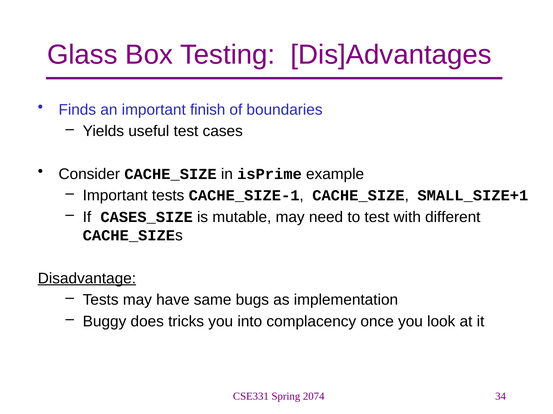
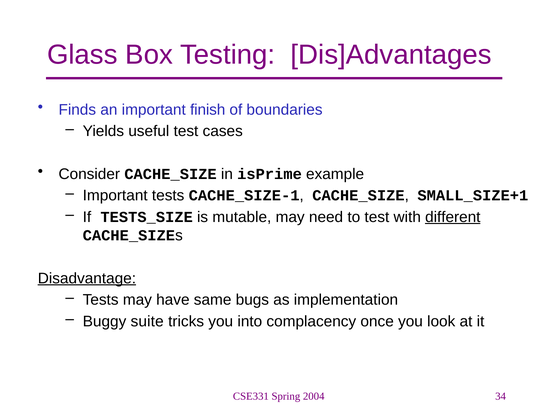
CASES_SIZE: CASES_SIZE -> TESTS_SIZE (147, 217)
different underline: none -> present (453, 217)
does: does -> suite (147, 322)
2074: 2074 -> 2004 (314, 397)
